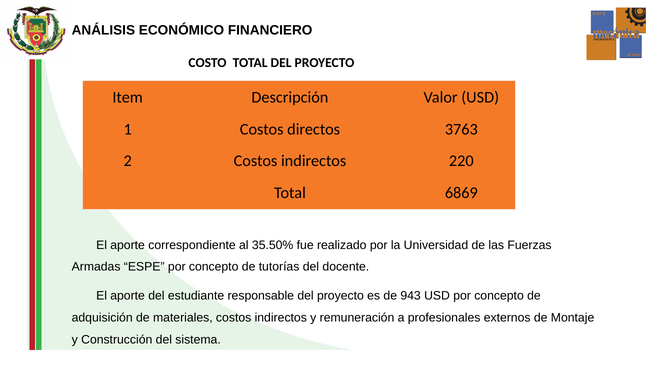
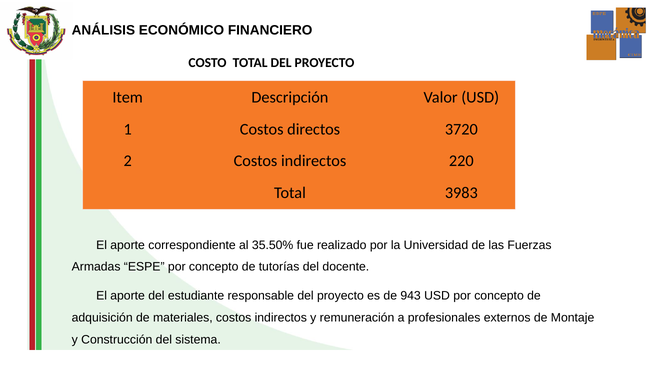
3763: 3763 -> 3720 (461, 129)
6869: 6869 -> 3983 (461, 193)
